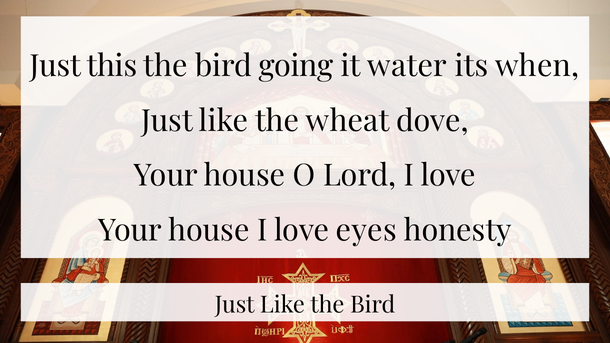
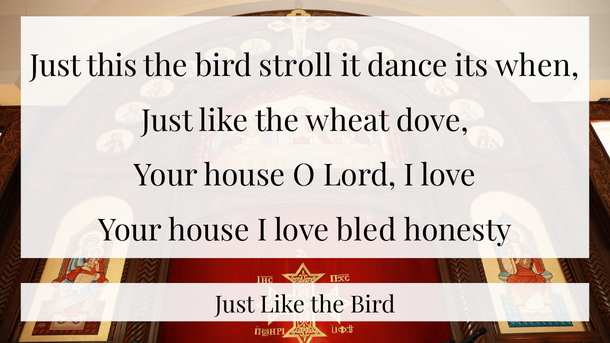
going: going -> stroll (296, 66)
water: water -> dance (407, 66)
eyes: eyes -> bled (366, 231)
